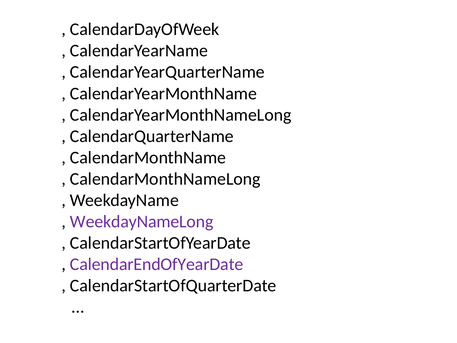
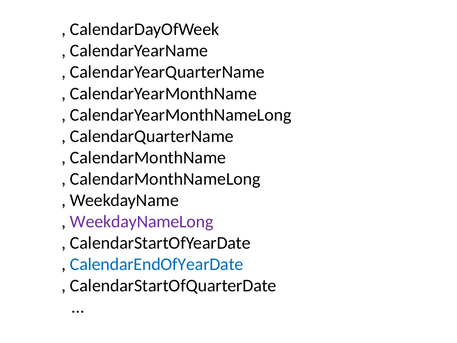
CalendarEndOfYearDate colour: purple -> blue (157, 264)
